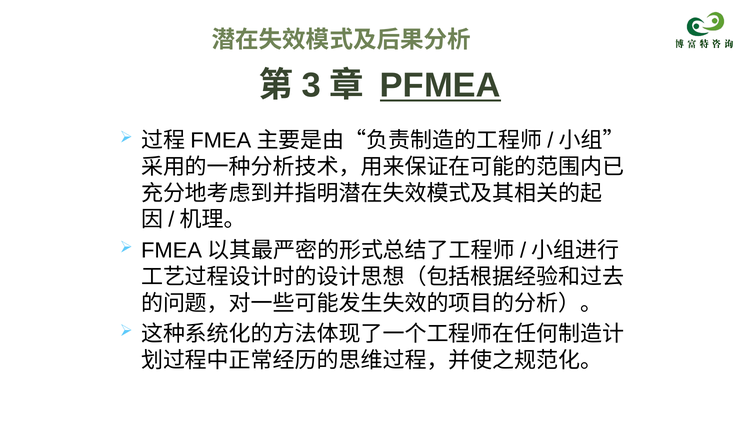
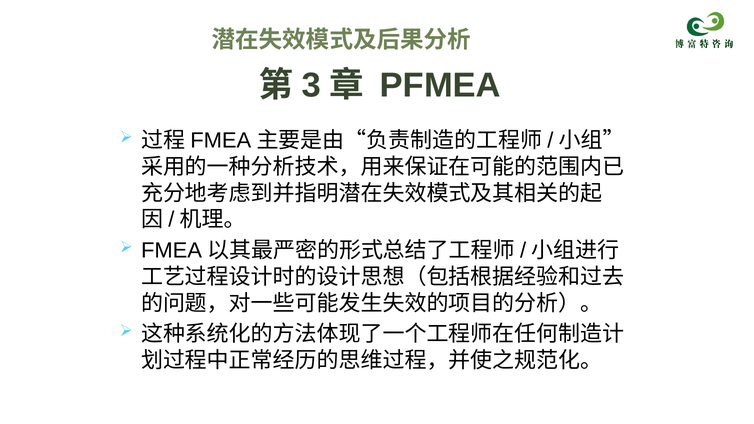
PFMEA underline: present -> none (440, 86)
